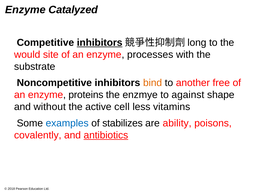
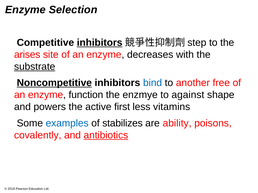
Catalyzed: Catalyzed -> Selection (73, 10)
long: long -> step (197, 43)
would: would -> arises (27, 55)
processes: processes -> decreases (150, 55)
substrate underline: none -> present (35, 67)
Noncompetitive underline: none -> present (54, 83)
bind colour: orange -> blue (153, 83)
proteins: proteins -> function (86, 95)
without: without -> powers (50, 107)
cell: cell -> first (122, 107)
